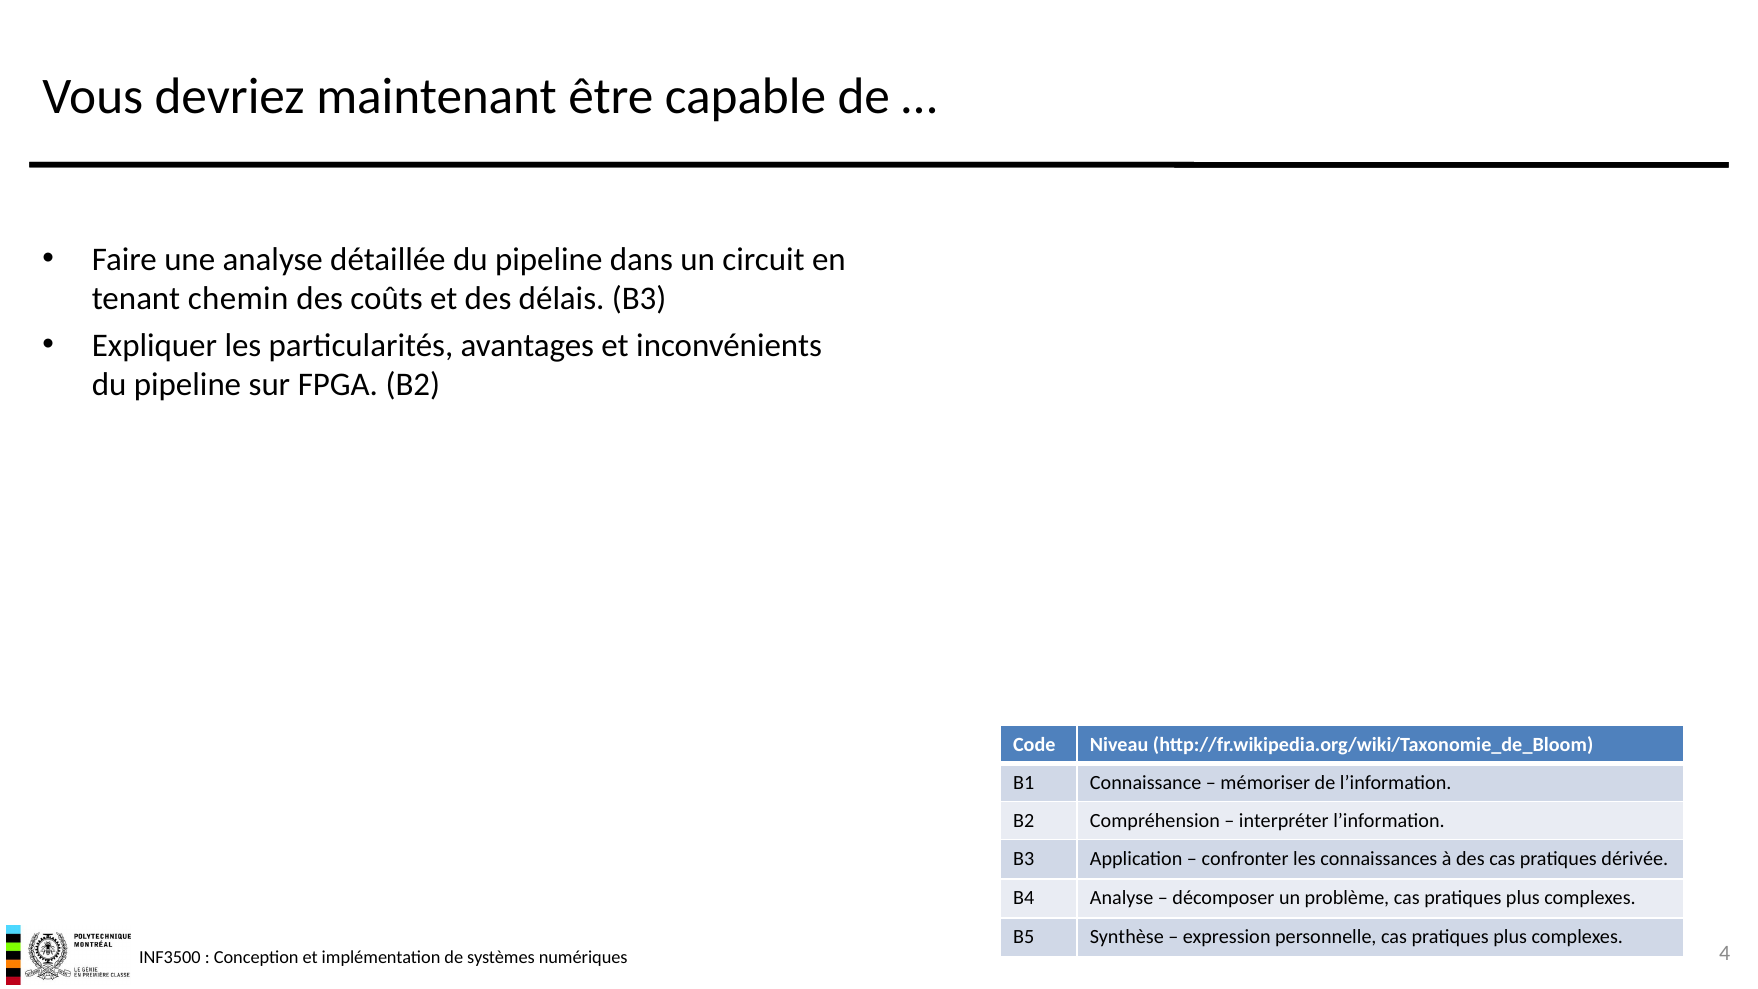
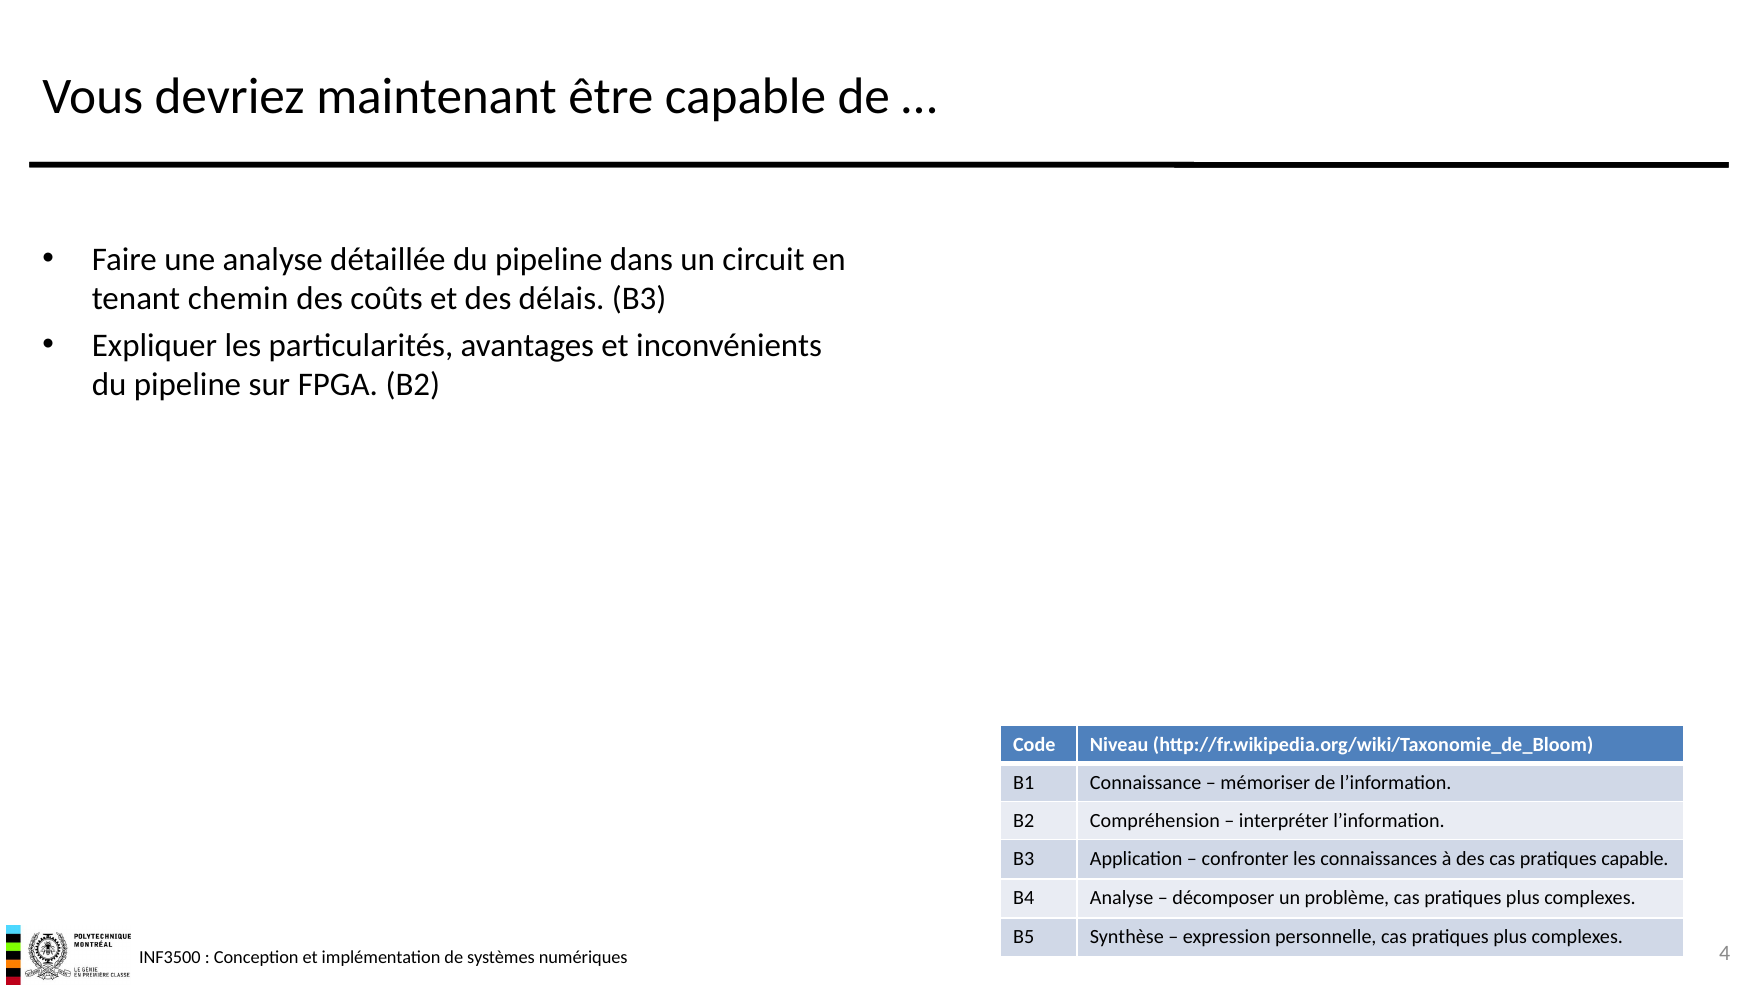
pratiques dérivée: dérivée -> capable (1635, 859)
